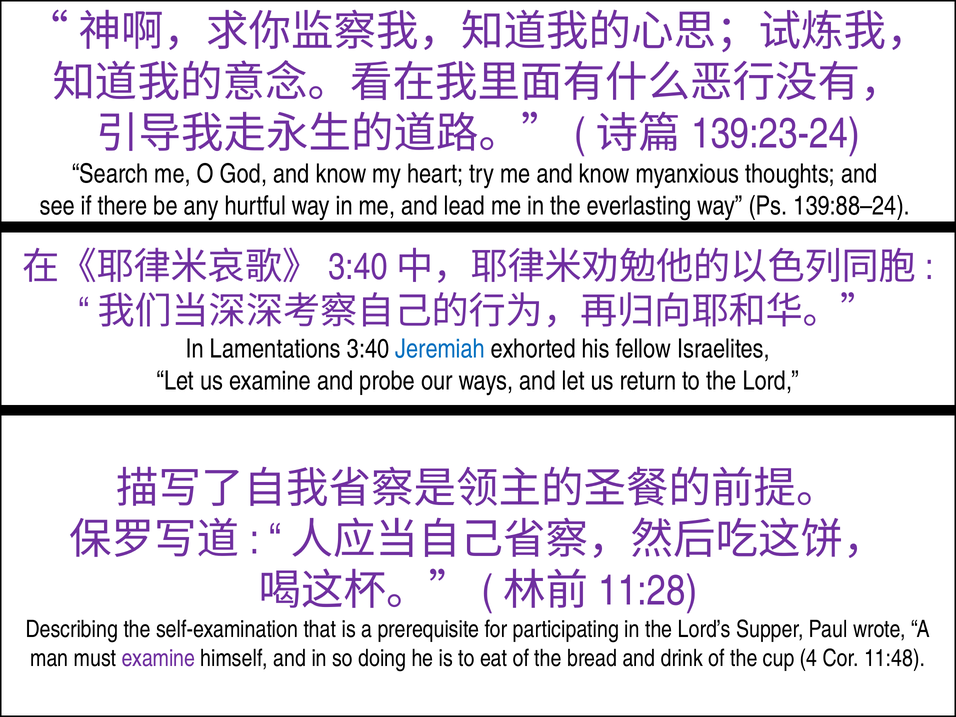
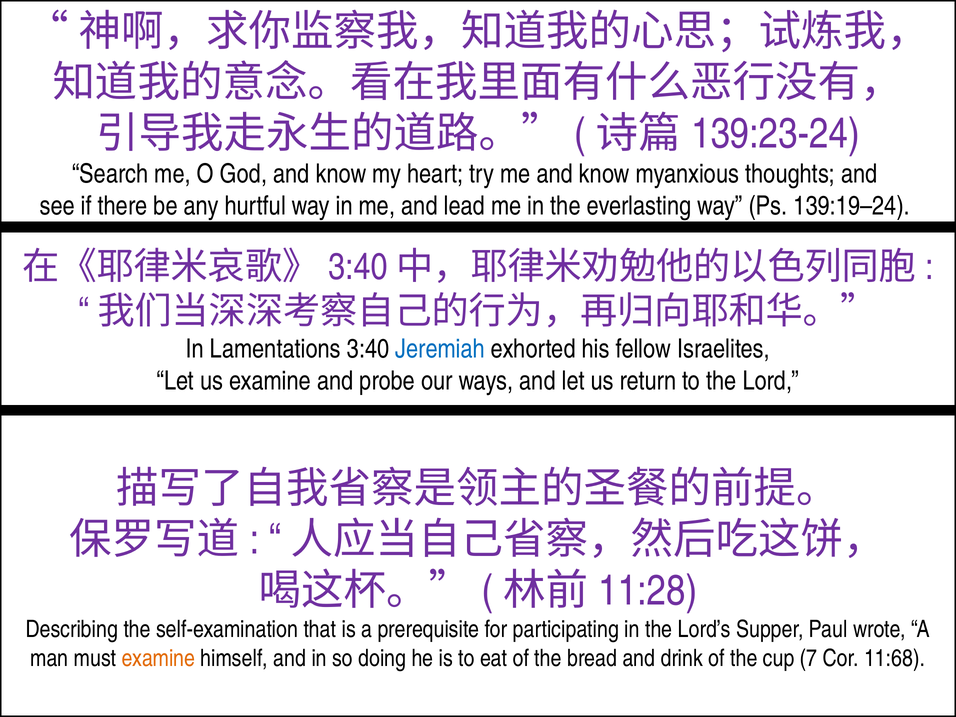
139:88–24: 139:88–24 -> 139:19–24 (852, 206)
examine colour: purple -> orange (158, 658)
4: 4 -> 7 (809, 658)
11:48: 11:48 -> 11:68 (895, 658)
